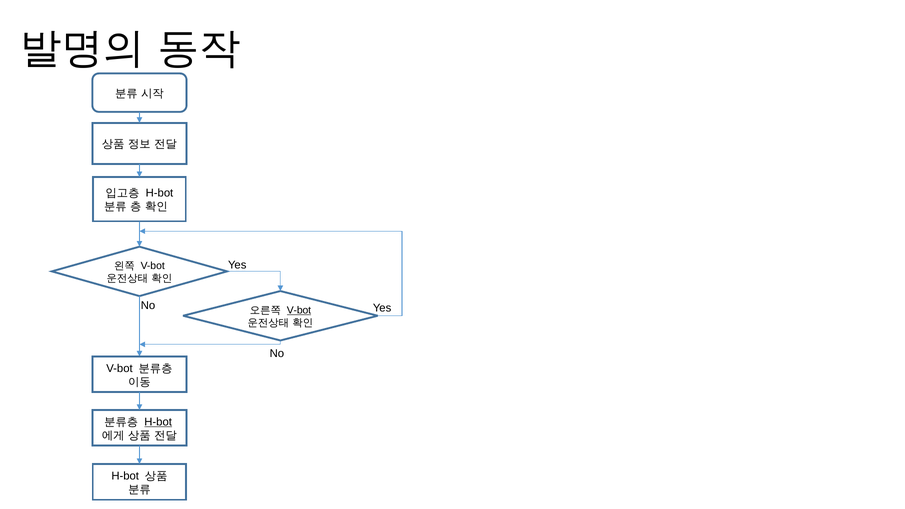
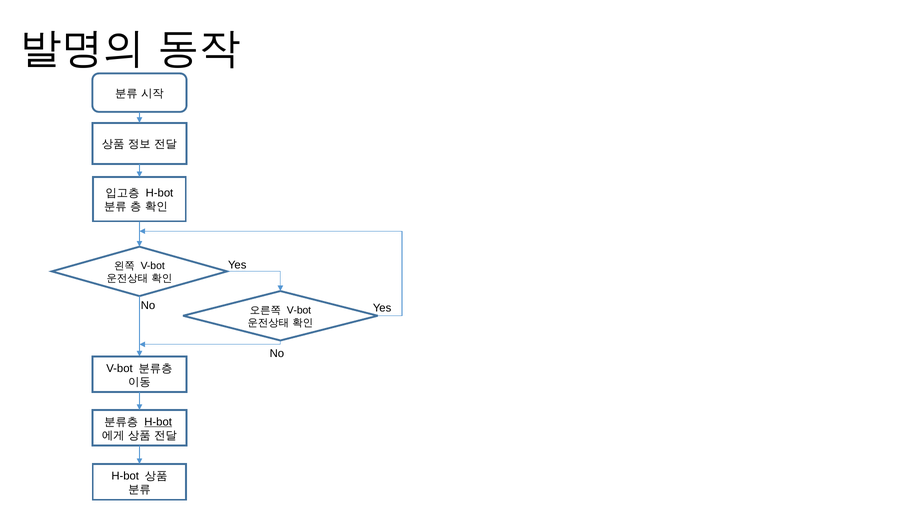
V-bot underline: present -> none (299, 310)
